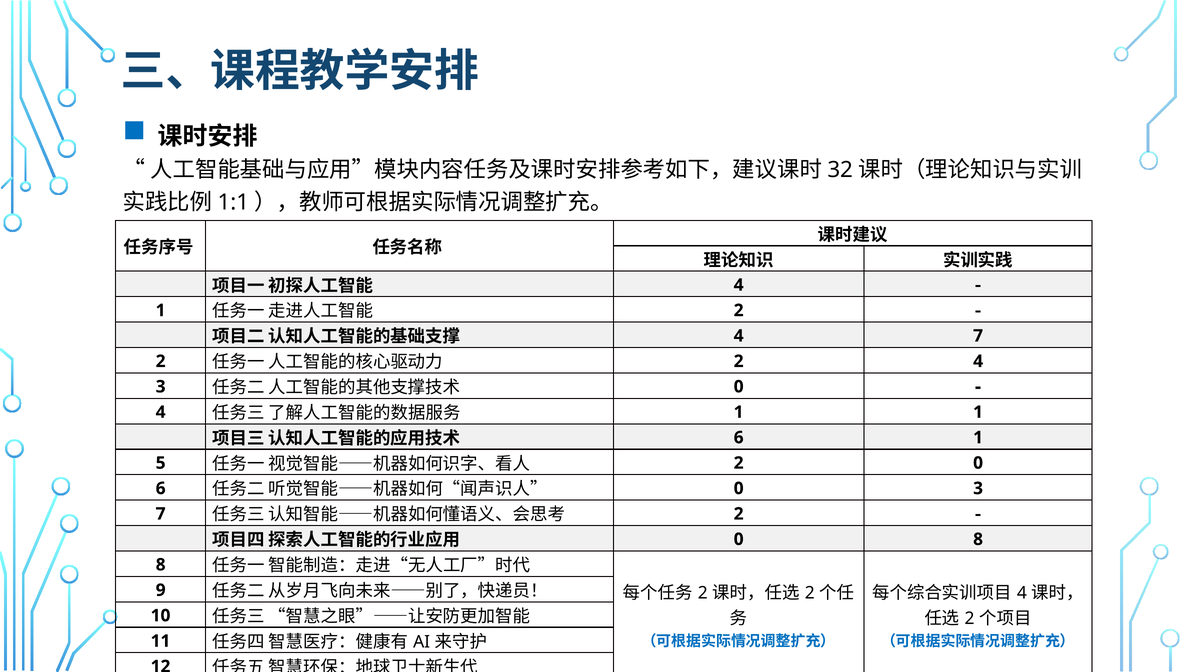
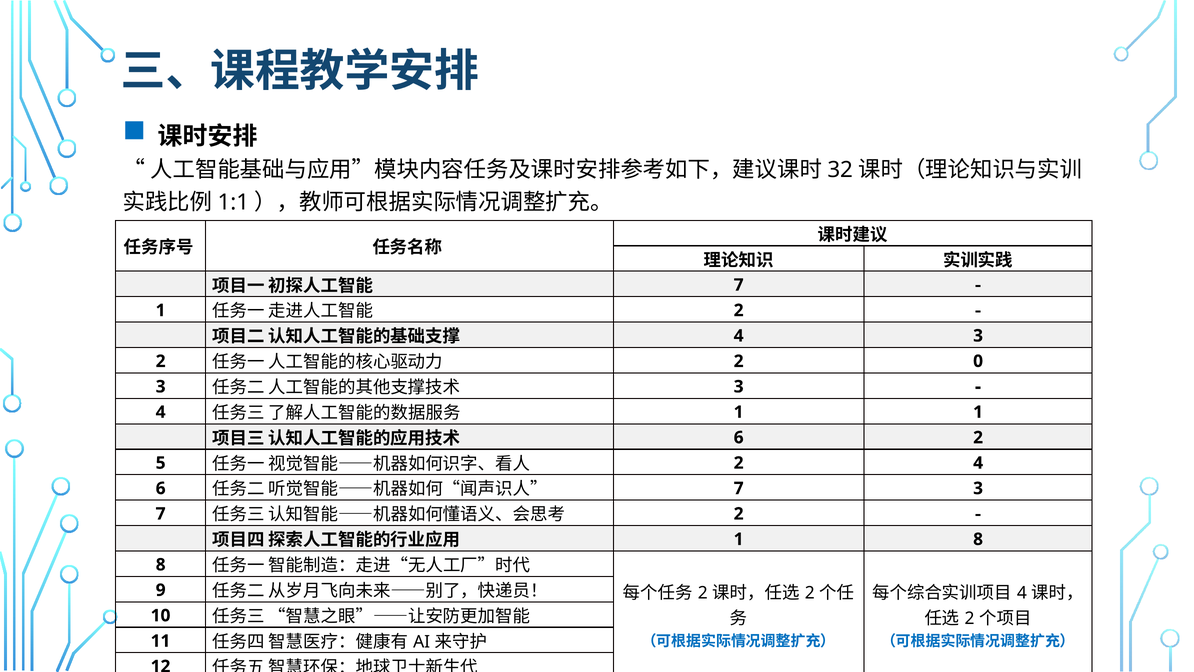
4: 4 -> 7 (739, 285)
4 7: 7 -> 3 (978, 336)
2 4: 4 -> 0 (978, 361)
0: 0 -> 3 (739, 386)
6 1: 1 -> 2 (978, 437)
2 0: 0 -> 4 (978, 463)
0: 0 -> 7 (739, 488)
0: 0 -> 1 (739, 539)
